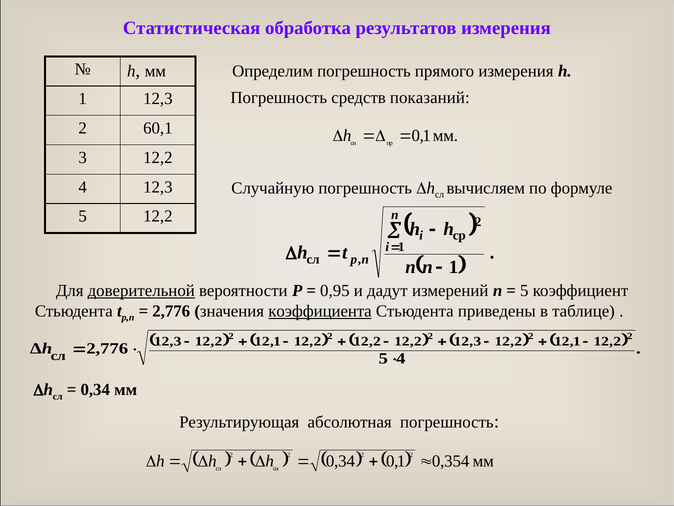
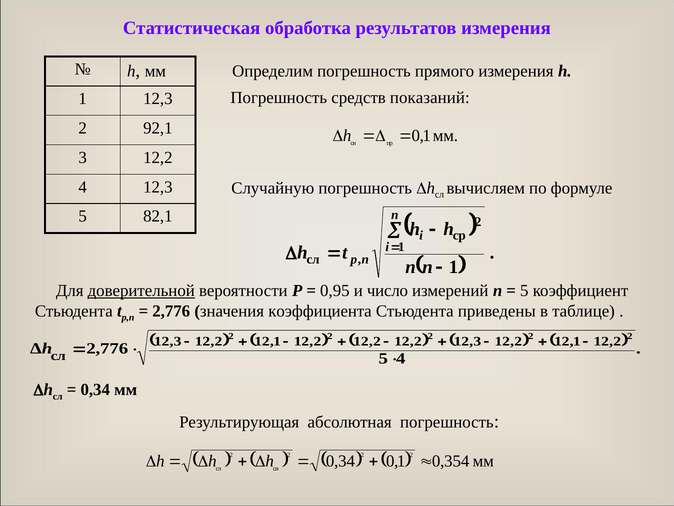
60,1: 60,1 -> 92,1 (158, 128)
5 12,2: 12,2 -> 82,1 (158, 216)
дадут: дадут -> число (387, 290)
коэффициента underline: present -> none (320, 311)
